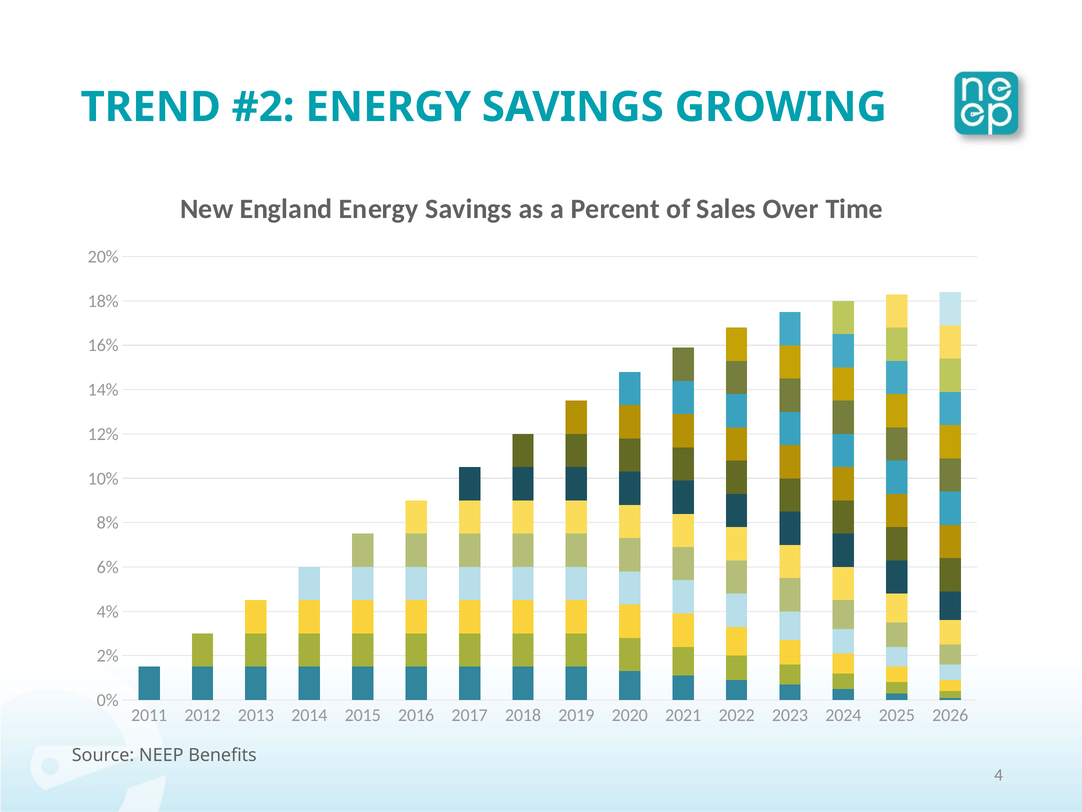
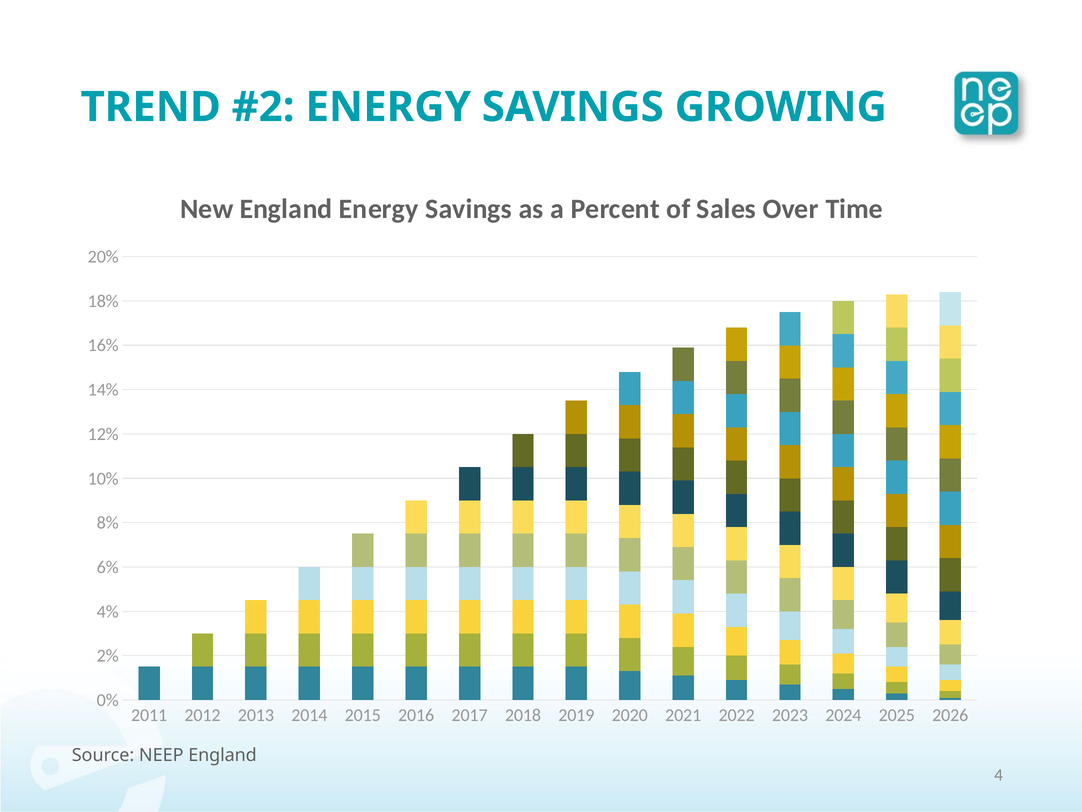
NEEP Benefits: Benefits -> England (223, 755)
